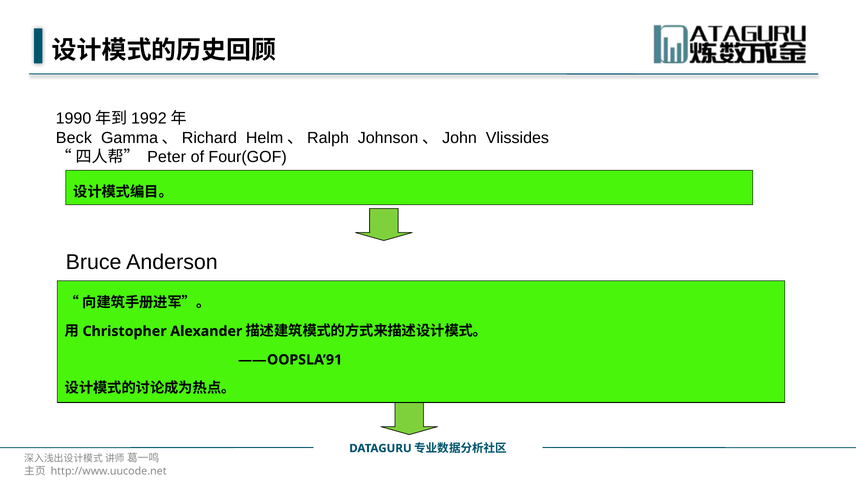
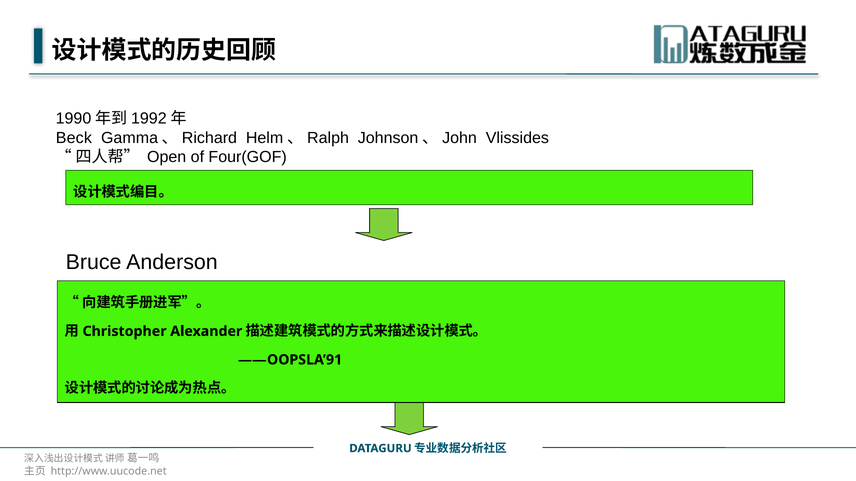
Peter: Peter -> Open (167, 157)
